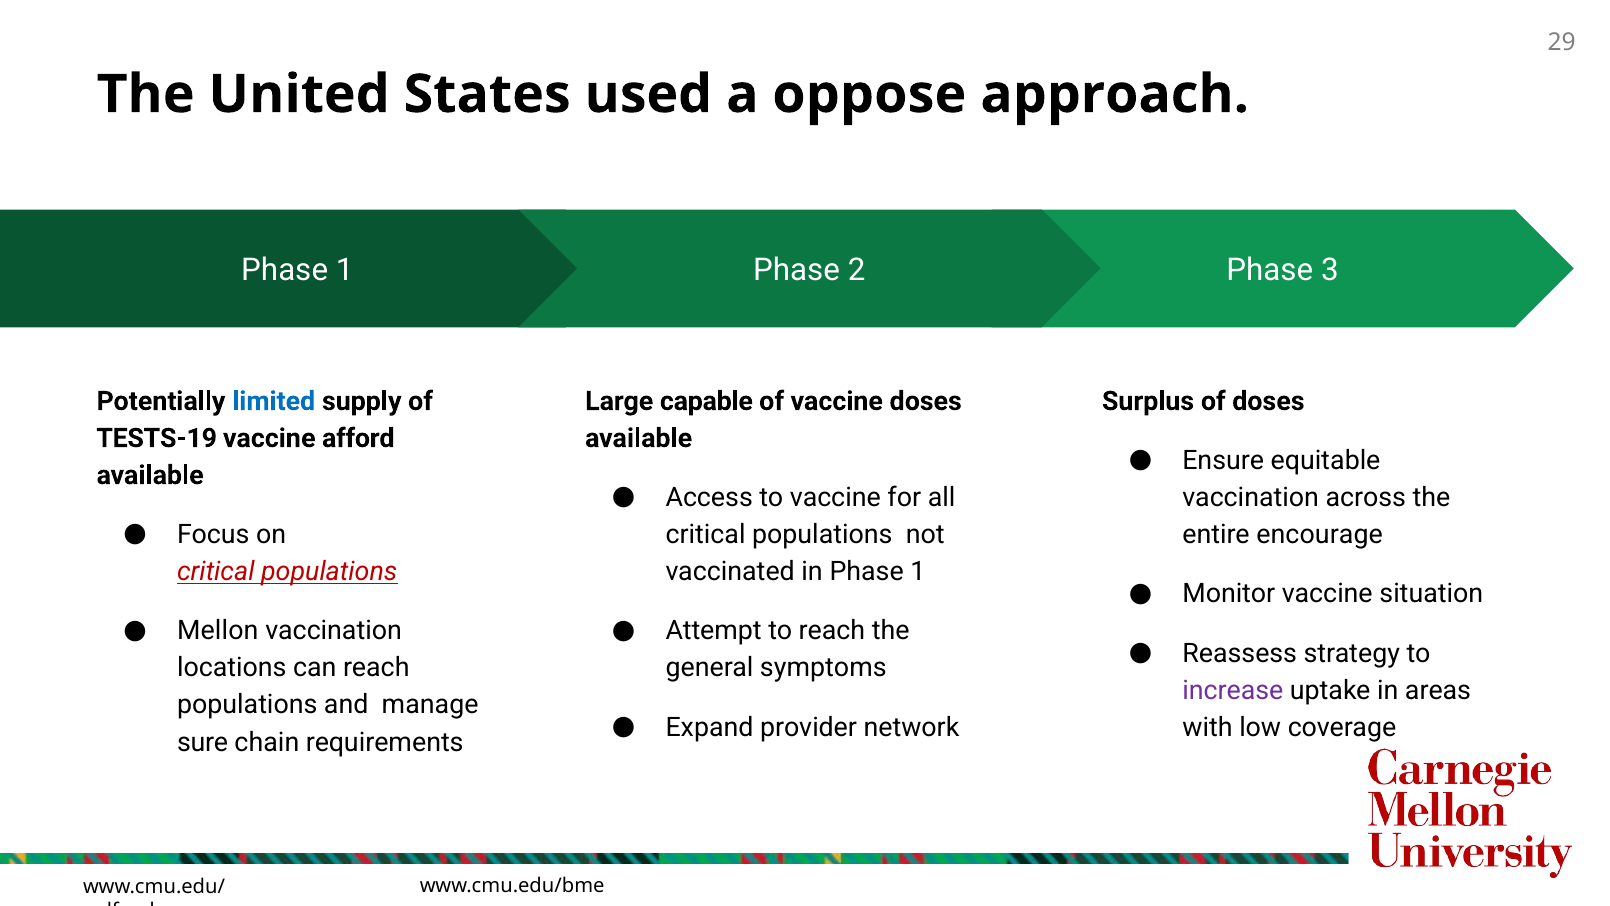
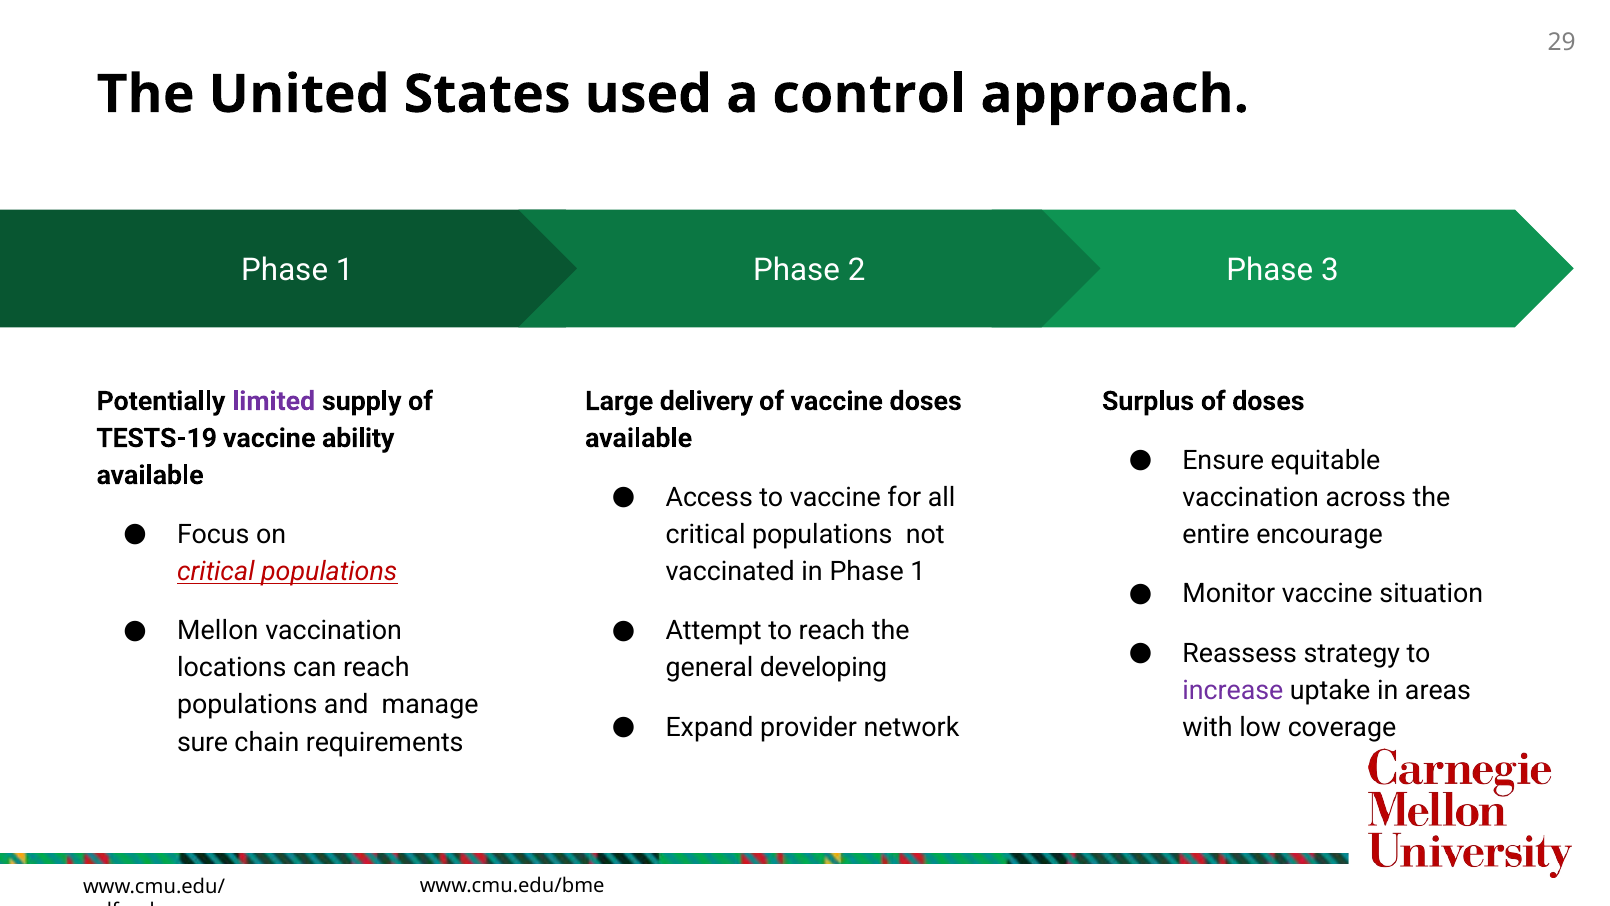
oppose: oppose -> control (869, 94)
limited colour: blue -> purple (274, 401)
capable: capable -> delivery (706, 401)
afford: afford -> ability (358, 438)
symptoms: symptoms -> developing (823, 668)
